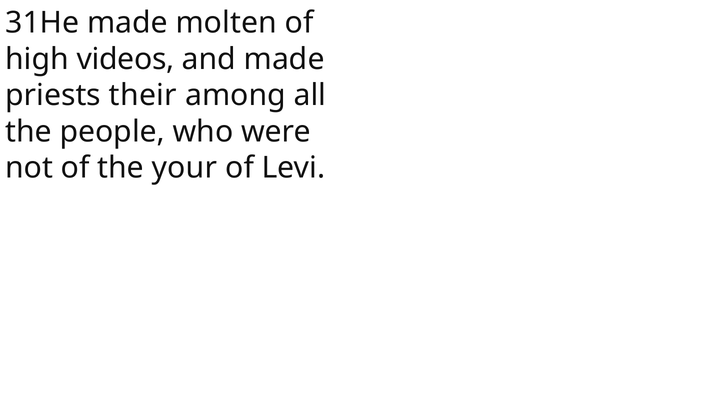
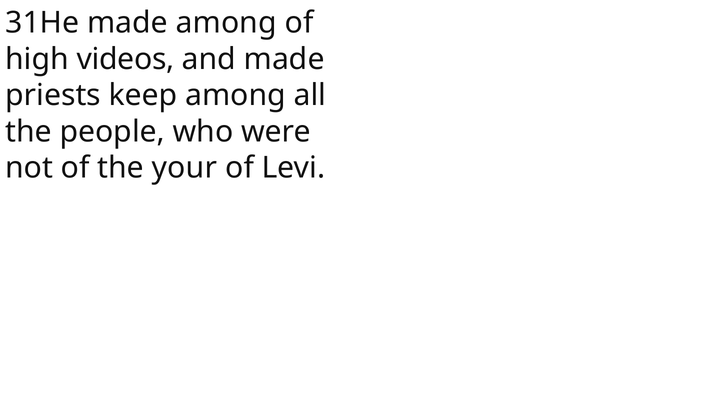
made molten: molten -> among (226, 23)
their: their -> keep (143, 95)
